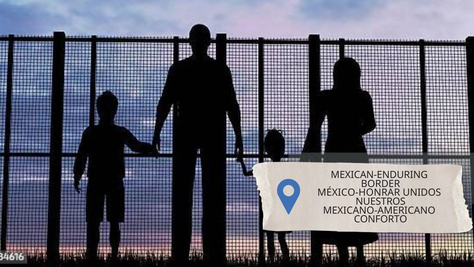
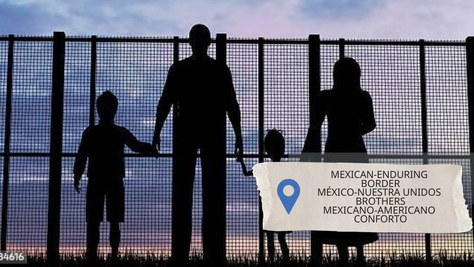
MÉXICO-HONRAR: MÉXICO-HONRAR -> MÉXICO-NUESTRA (359, 192)
NUESTROS: NUESTROS -> BROTHERS (381, 201)
